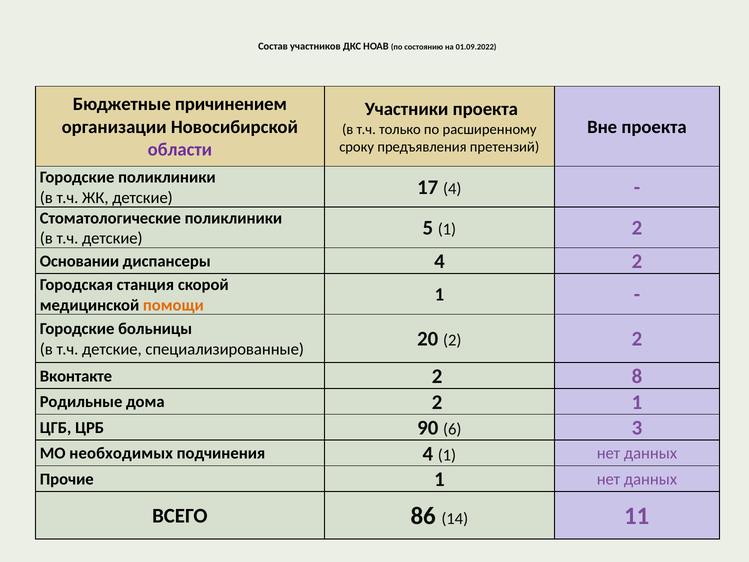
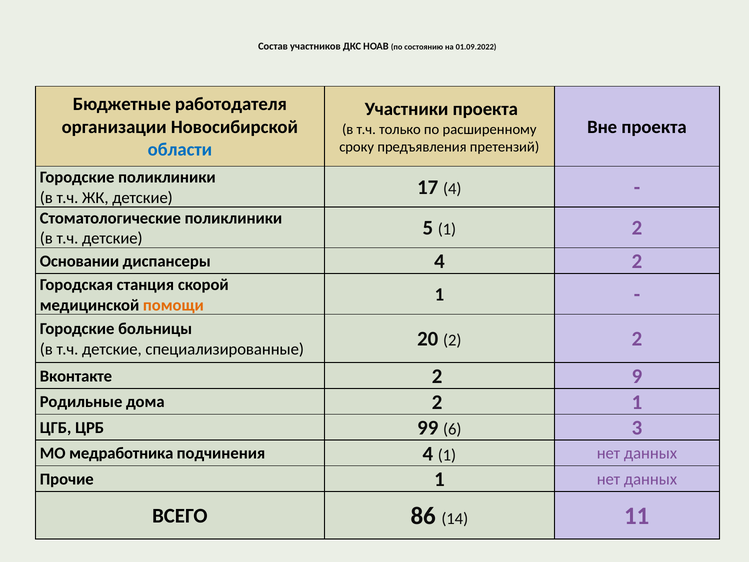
причинением: причинением -> работодателя (231, 104)
области colour: purple -> blue (180, 150)
8: 8 -> 9 (637, 376)
90: 90 -> 99 (428, 428)
необходимых: необходимых -> медработника (121, 453)
